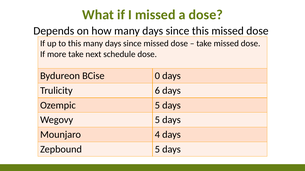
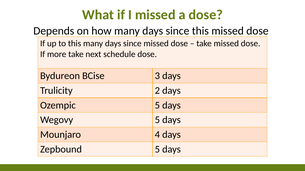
0: 0 -> 3 (157, 76)
6: 6 -> 2 (157, 91)
